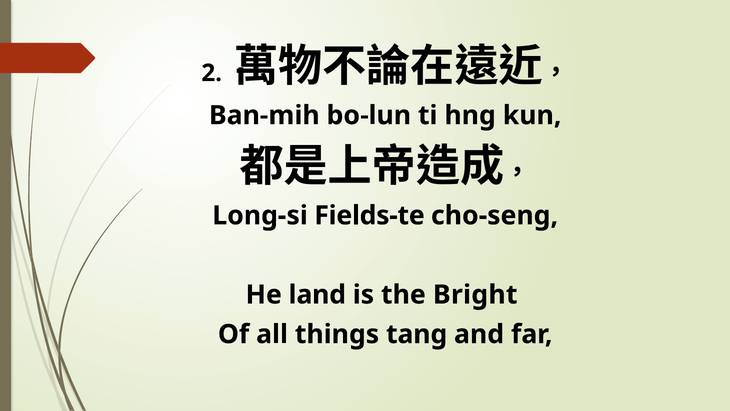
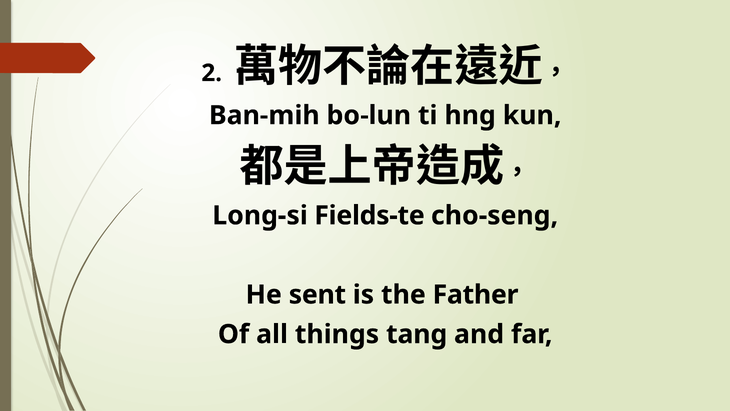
land: land -> sent (317, 294)
Bright: Bright -> Father (476, 294)
